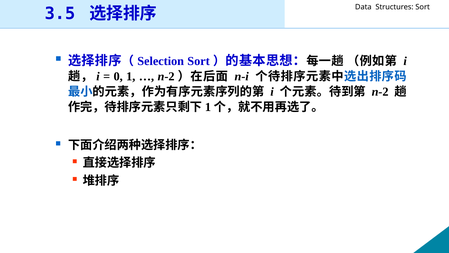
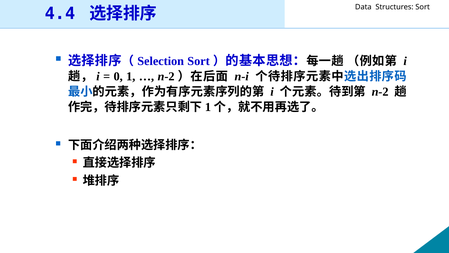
3.5: 3.5 -> 4.4 (60, 14)
